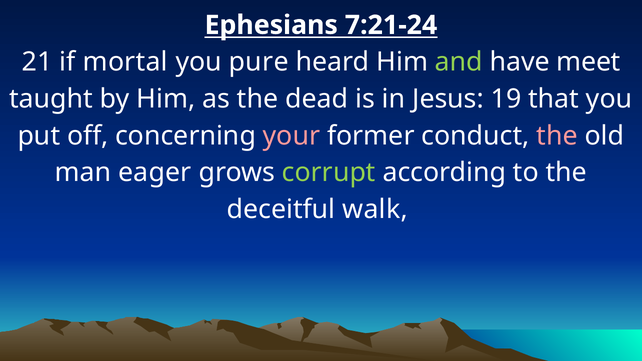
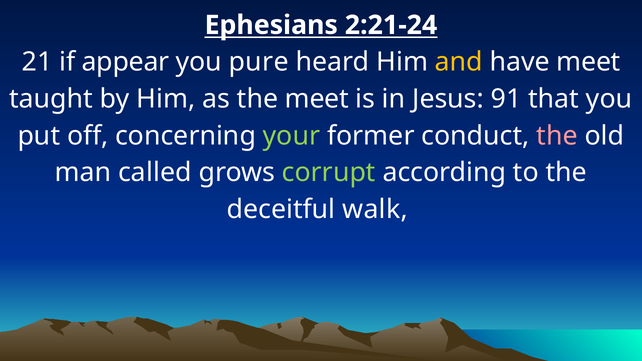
7:21-24: 7:21-24 -> 2:21-24 (391, 25)
mortal: mortal -> appear (126, 62)
and colour: light green -> yellow (459, 62)
the dead: dead -> meet (317, 99)
19: 19 -> 91 (506, 99)
your colour: pink -> light green (292, 136)
eager: eager -> called (155, 173)
